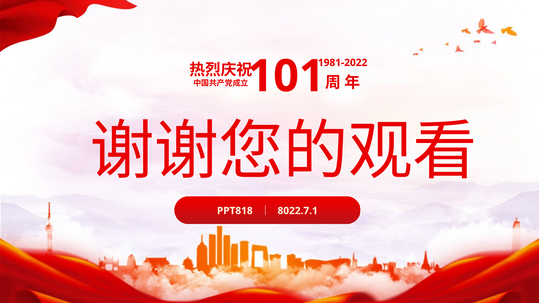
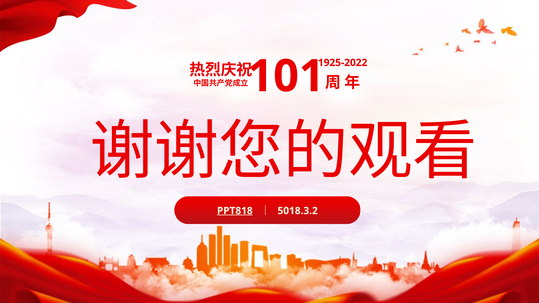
1981-2022: 1981-2022 -> 1925-2022 (343, 63)
PPT818 underline: none -> present (235, 211)
8022.7.1: 8022.7.1 -> 5018.3.2 (298, 211)
